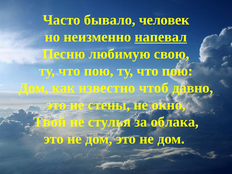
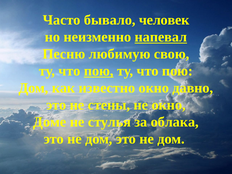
пою underline: none -> present (99, 71)
известно чтоб: чтоб -> окно (154, 88)
Твой: Твой -> Доме (50, 122)
